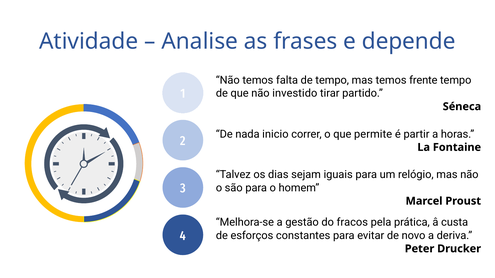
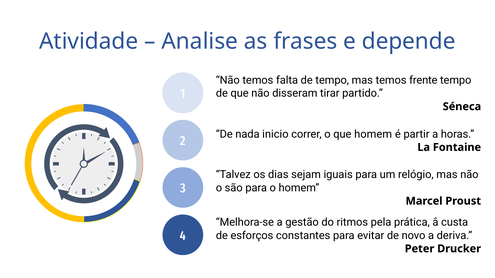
investido: investido -> disseram (295, 94)
que permite: permite -> homem (373, 134)
fracos: fracos -> ritmos (352, 223)
